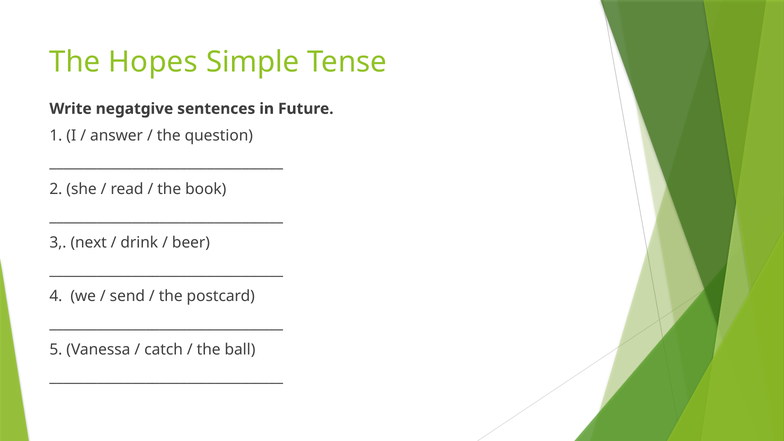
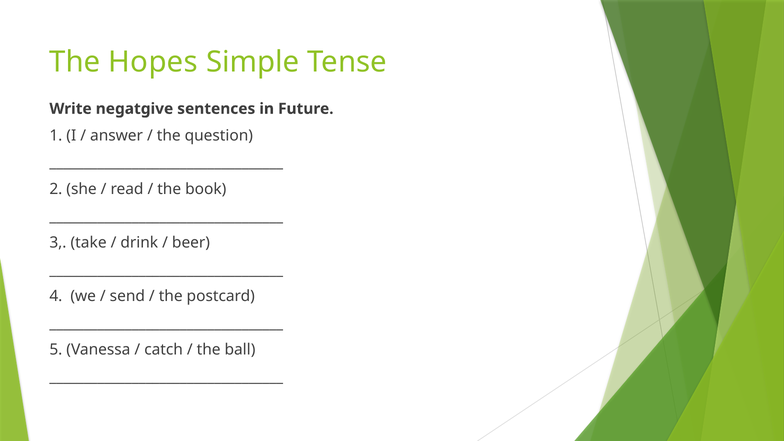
next: next -> take (89, 243)
